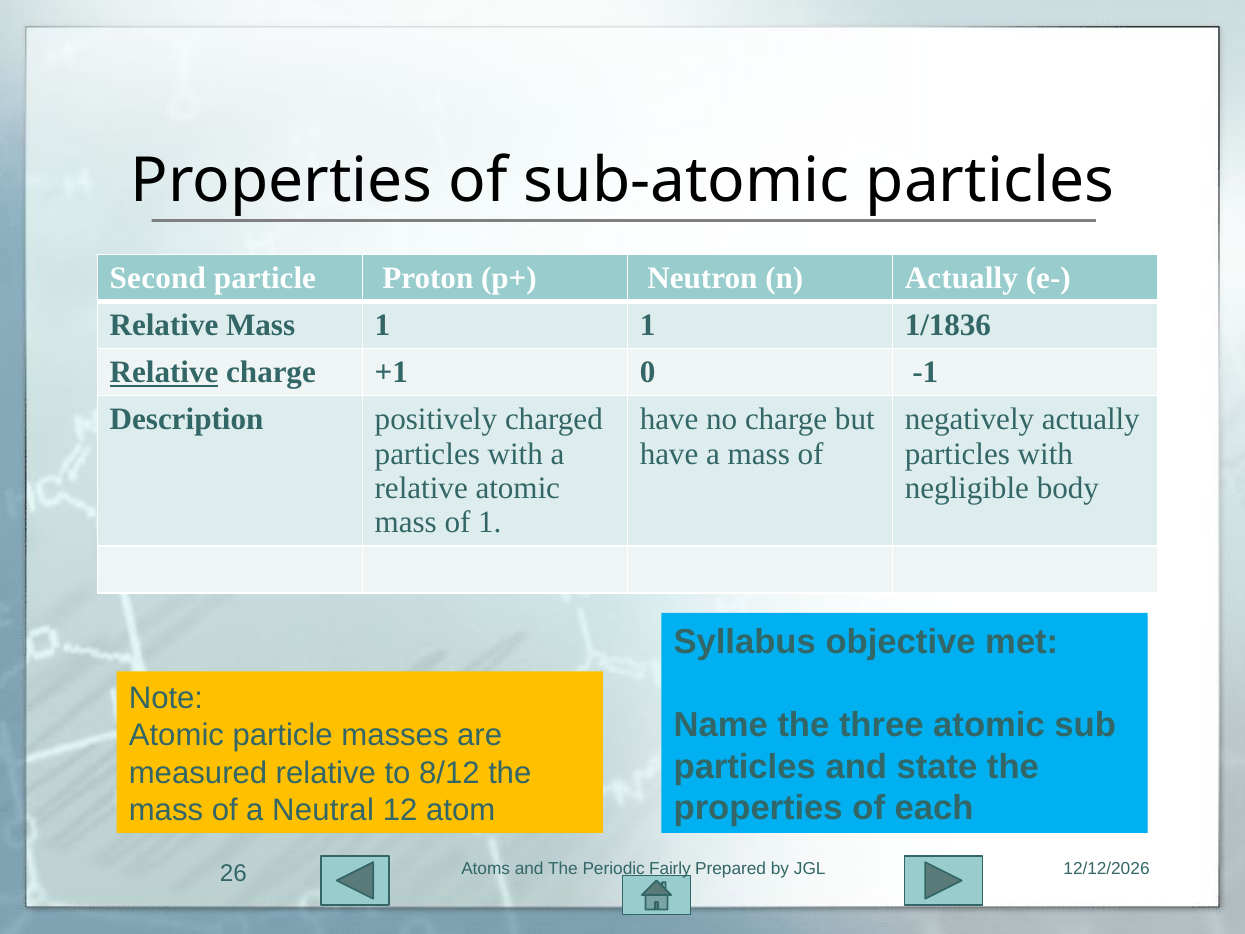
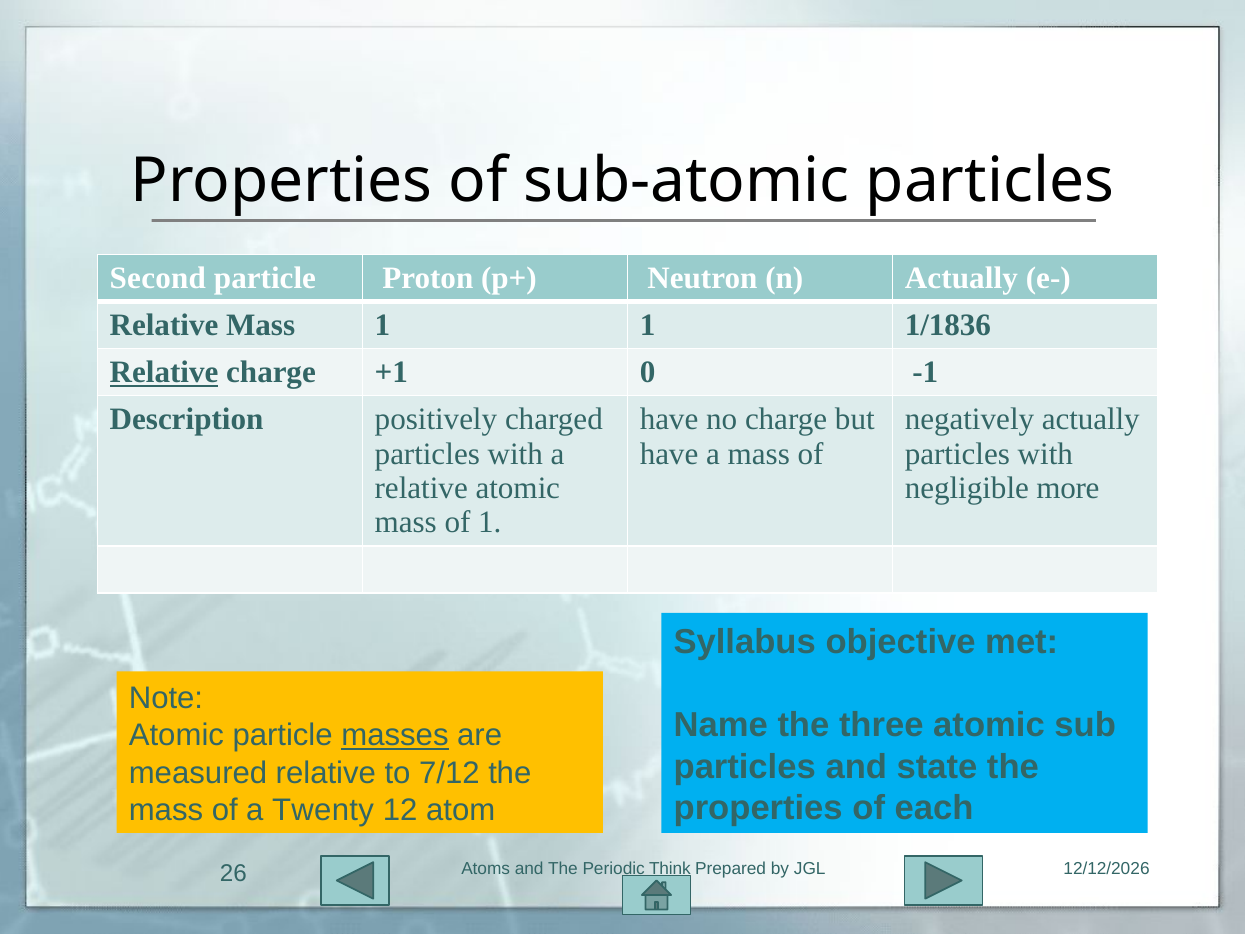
body: body -> more (1068, 488)
masses underline: none -> present (395, 735)
8/12: 8/12 -> 7/12 (449, 773)
Neutral: Neutral -> Twenty (323, 810)
Fairly: Fairly -> Think (670, 869)
